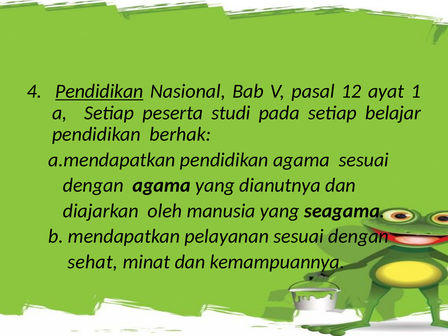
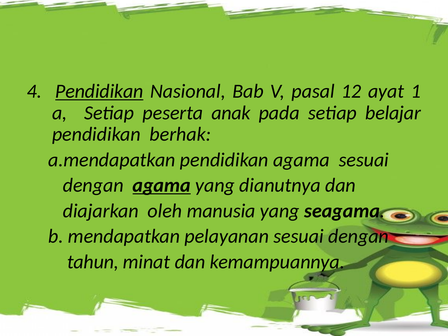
studi: studi -> anak (231, 113)
agama underline: none -> present (162, 185)
sehat: sehat -> tahun (93, 262)
